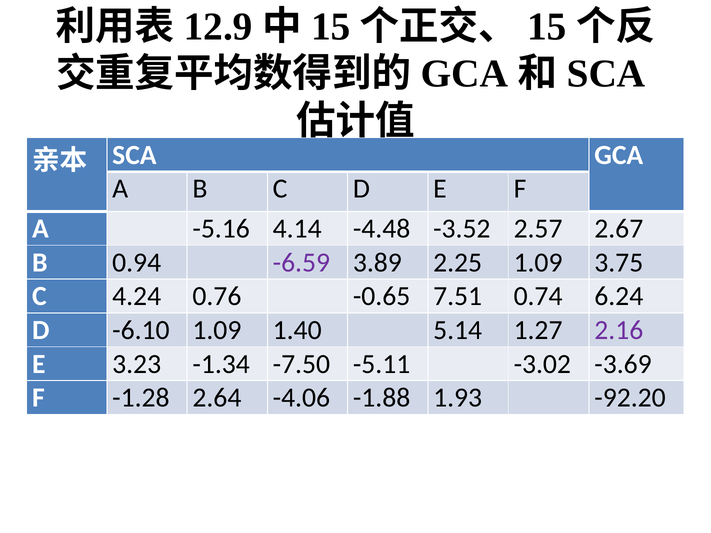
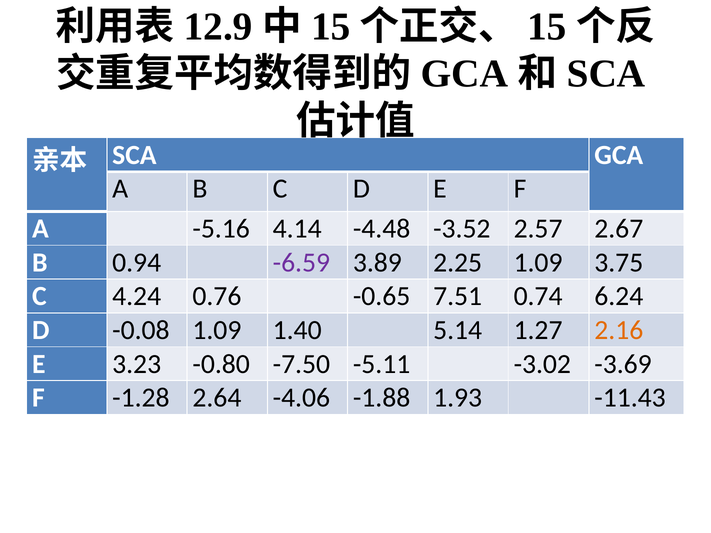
-6.10: -6.10 -> -0.08 (141, 330)
2.16 colour: purple -> orange (619, 330)
-1.34: -1.34 -> -0.80 (221, 364)
-92.20: -92.20 -> -11.43 (630, 398)
